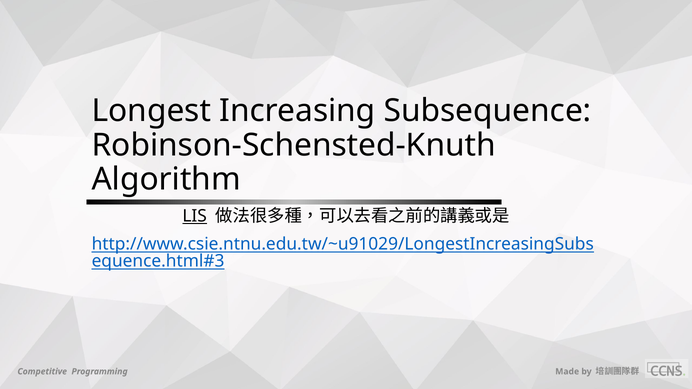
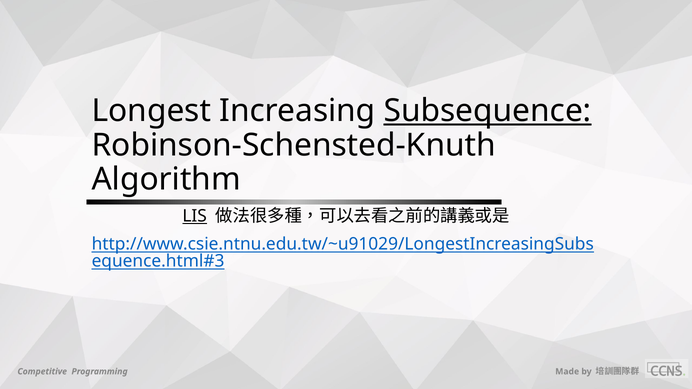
Subsequence underline: none -> present (488, 111)
